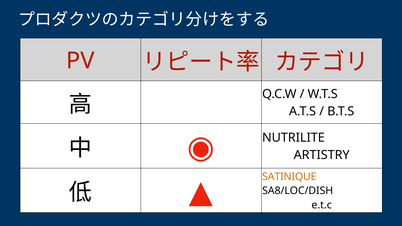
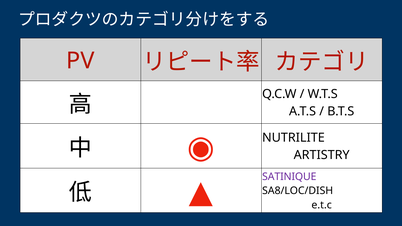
SATINIQUE colour: orange -> purple (289, 177)
